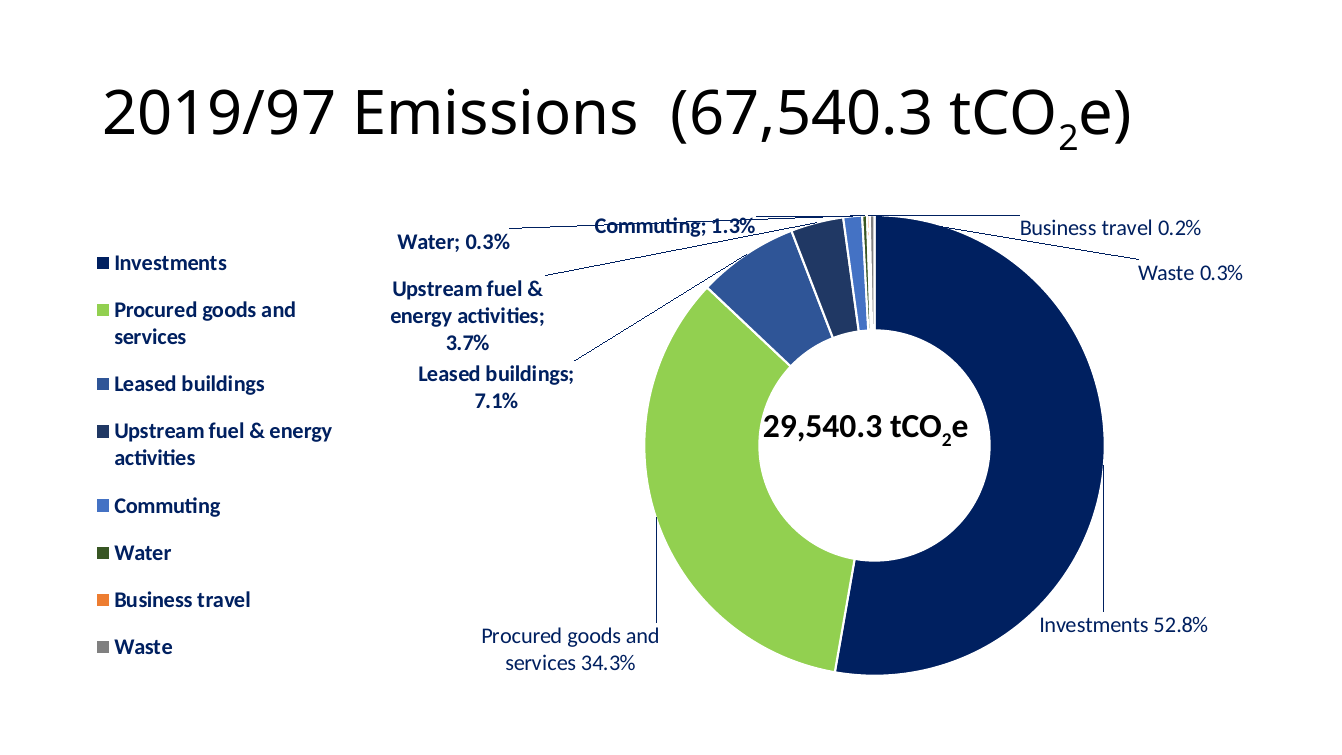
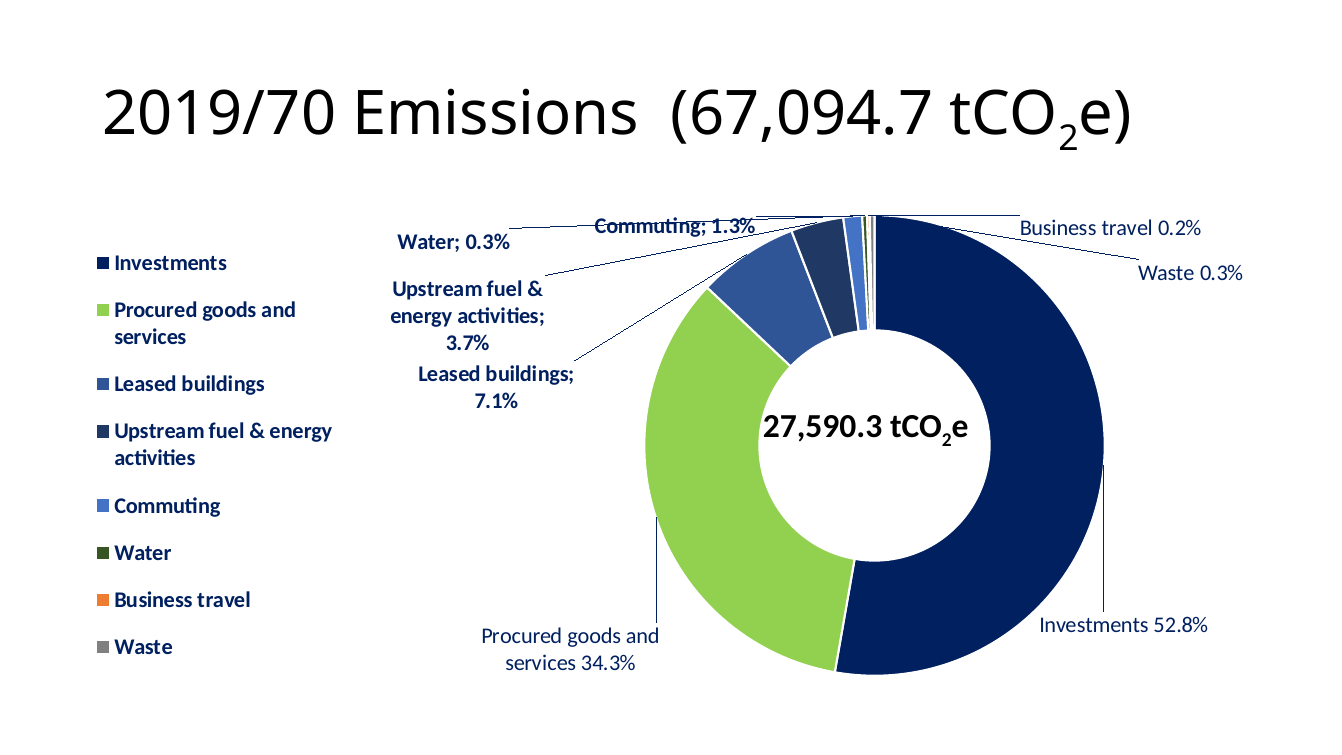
2019/97: 2019/97 -> 2019/70 (219, 114)
67,540.3: 67,540.3 -> 67,094.7 (802, 114)
29,540.3: 29,540.3 -> 27,590.3 (823, 427)
